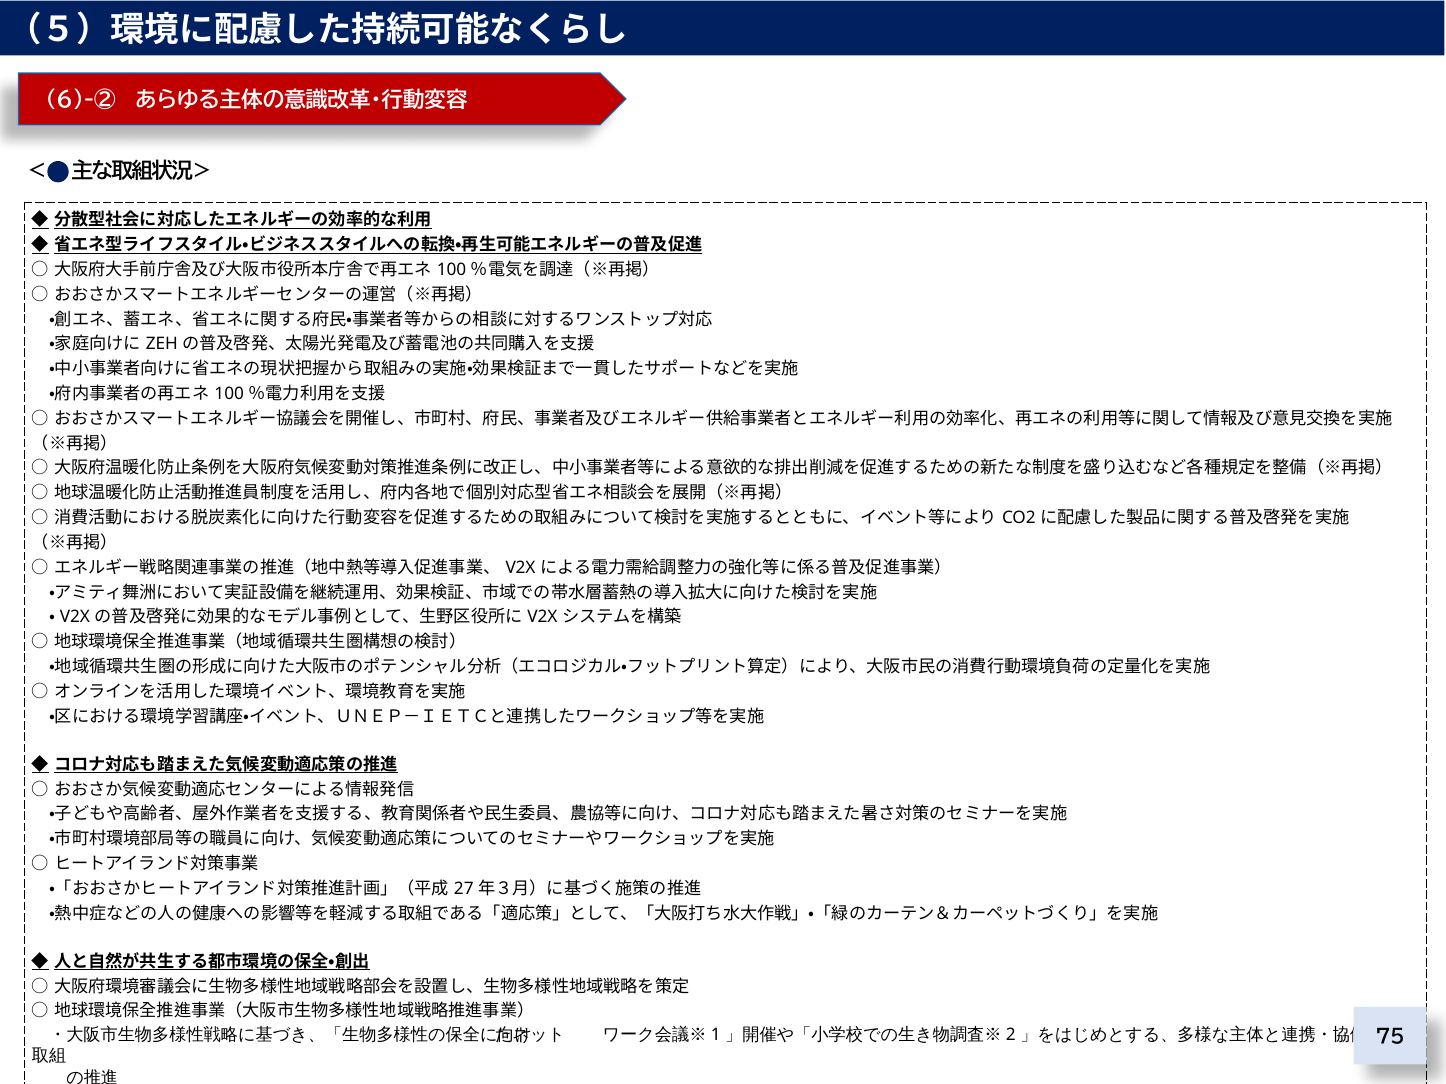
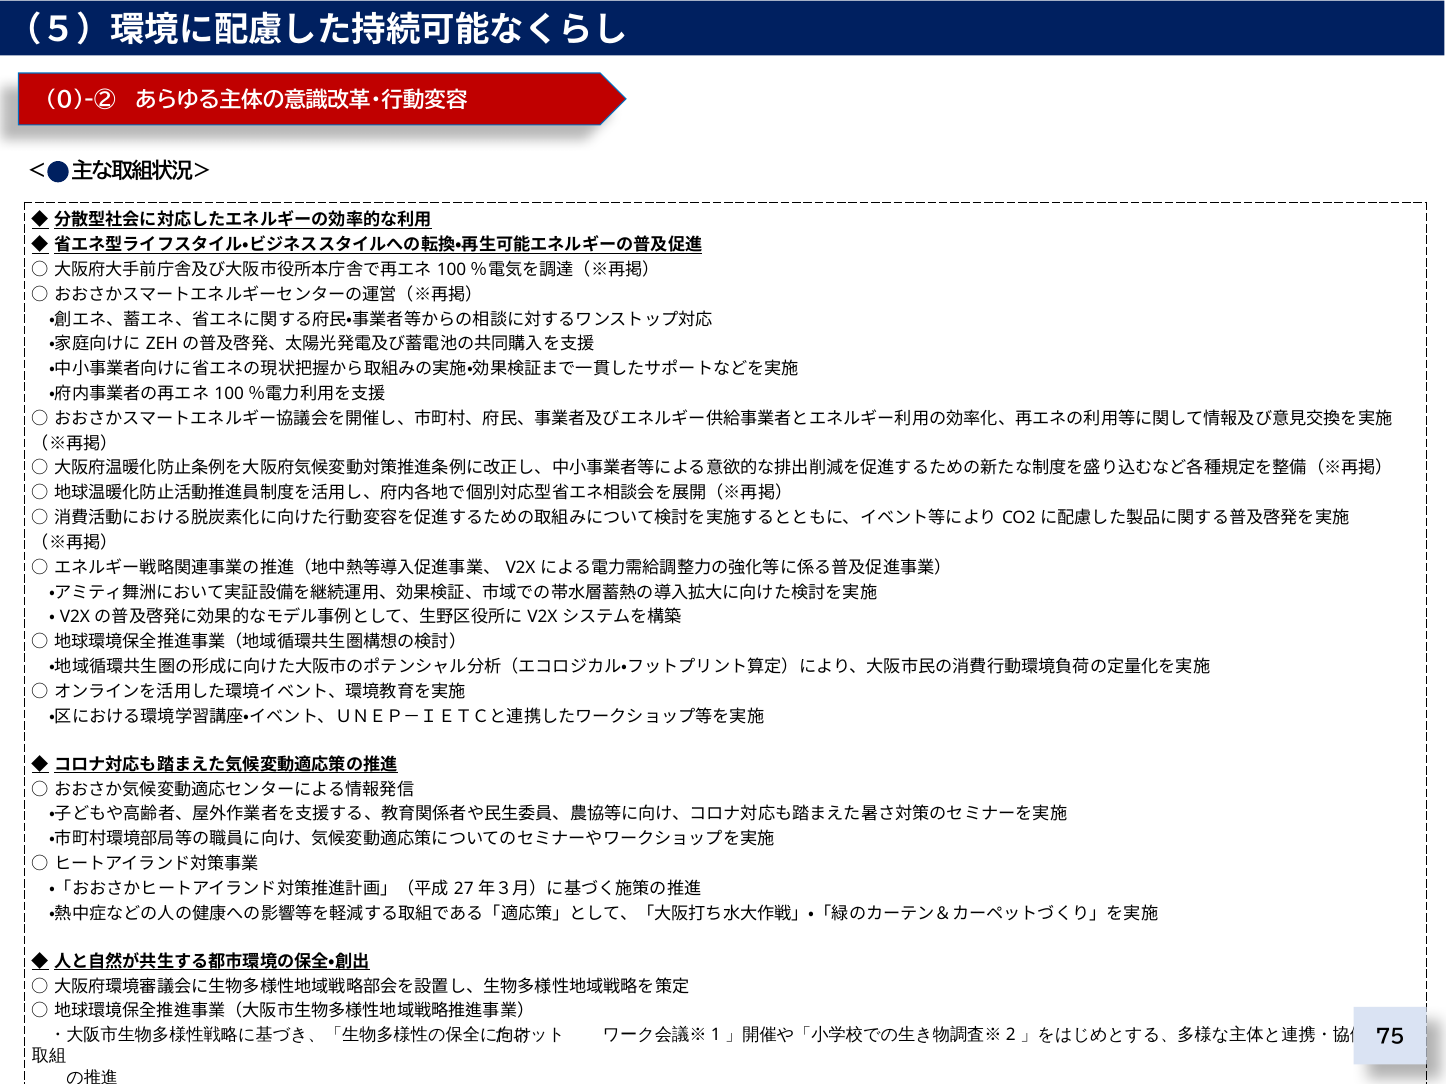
6)-②: 6)-② -> 0)-② (81, 100)
